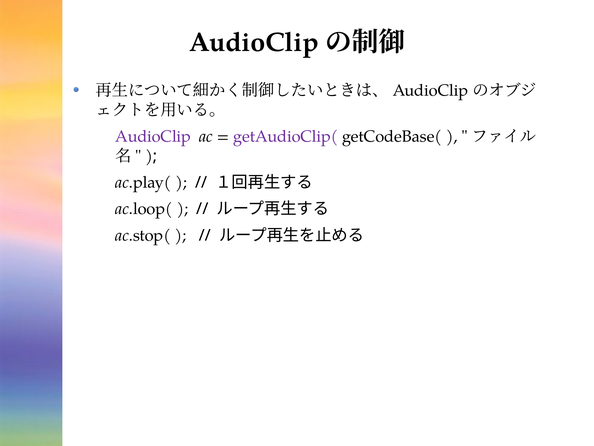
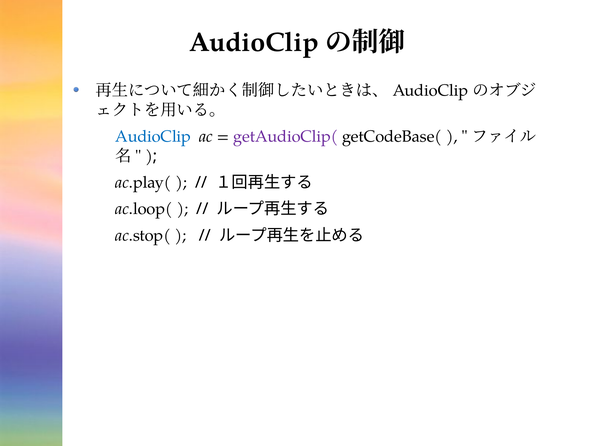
AudioClip colour: purple -> blue (153, 136)
